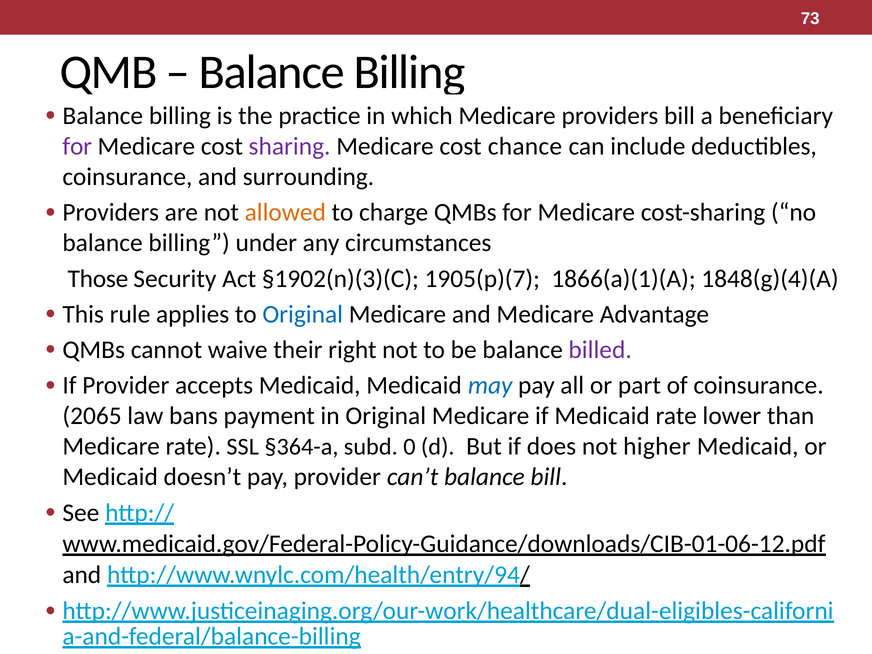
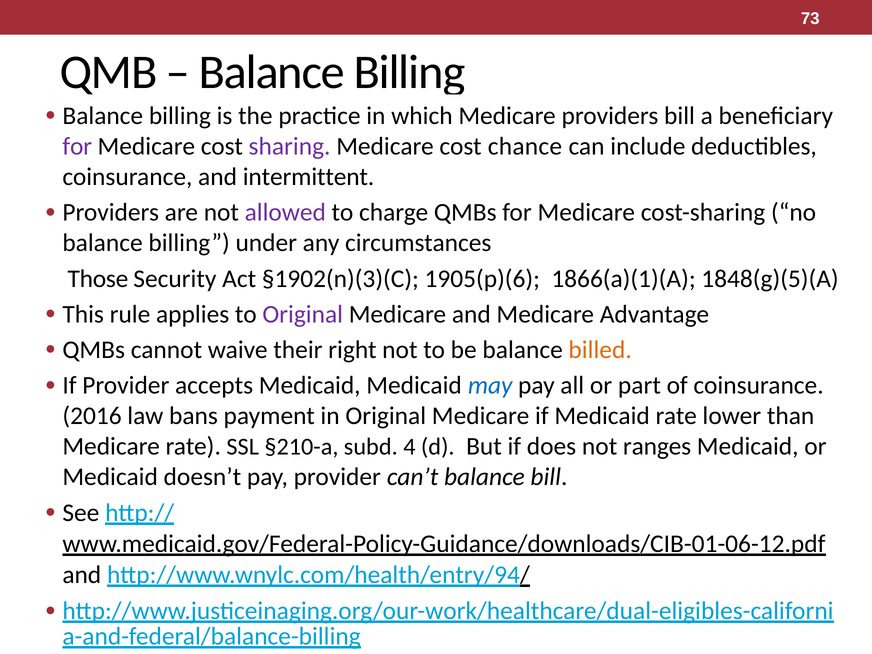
surrounding: surrounding -> intermittent (309, 177)
allowed colour: orange -> purple (285, 213)
1905(p)(7: 1905(p)(7 -> 1905(p)(6 (482, 279)
1848(g)(4)(A: 1848(g)(4)(A -> 1848(g)(5)(A (770, 279)
Original colour: blue -> purple (303, 314)
billed colour: purple -> orange (600, 350)
2065: 2065 -> 2016 (92, 416)
§364-a: §364-a -> §210-a (301, 447)
0: 0 -> 4 (409, 447)
higher: higher -> ranges (657, 446)
